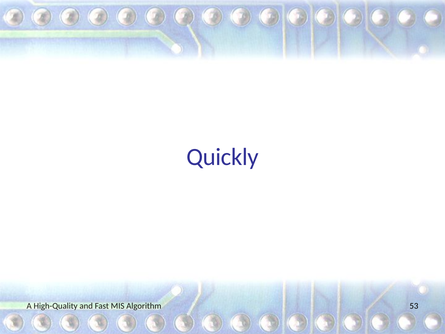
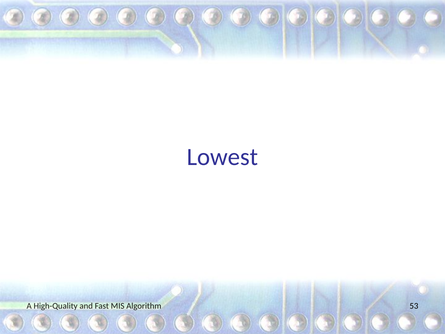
Quickly: Quickly -> Lowest (222, 157)
